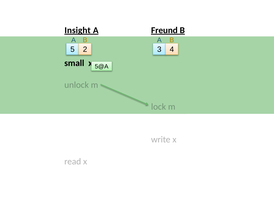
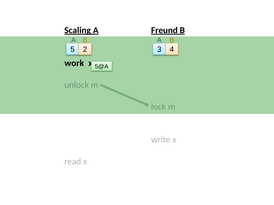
Insight: Insight -> Scaling (78, 30)
small: small -> work (74, 63)
